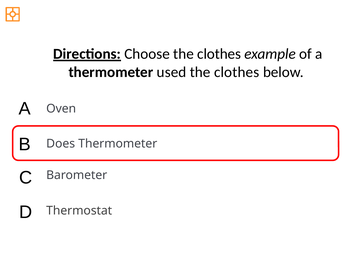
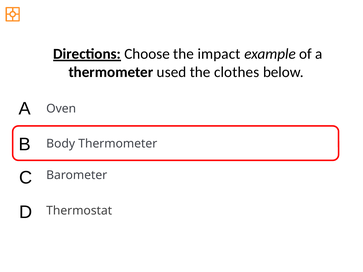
Choose the clothes: clothes -> impact (219, 54)
Does: Does -> Body (61, 144)
